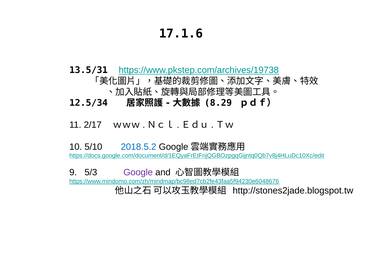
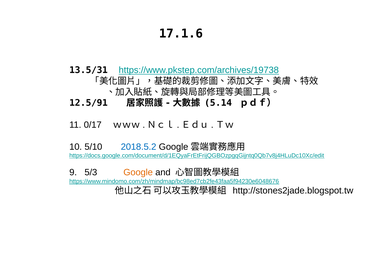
12.5/34: 12.5/34 -> 12.5/91 (89, 103)
8.29: 8.29 -> 5.14 (218, 103)
2/17: 2/17 -> 0/17 (93, 125)
Google colour: purple -> orange (138, 172)
